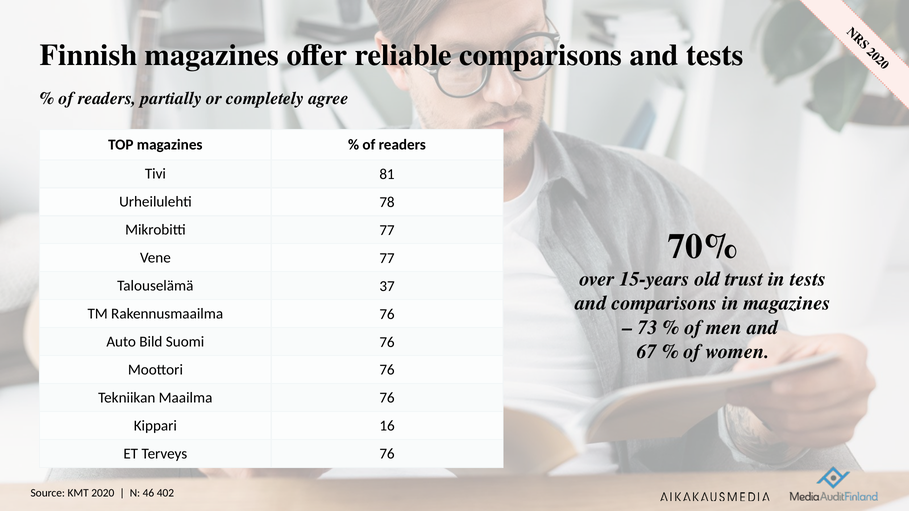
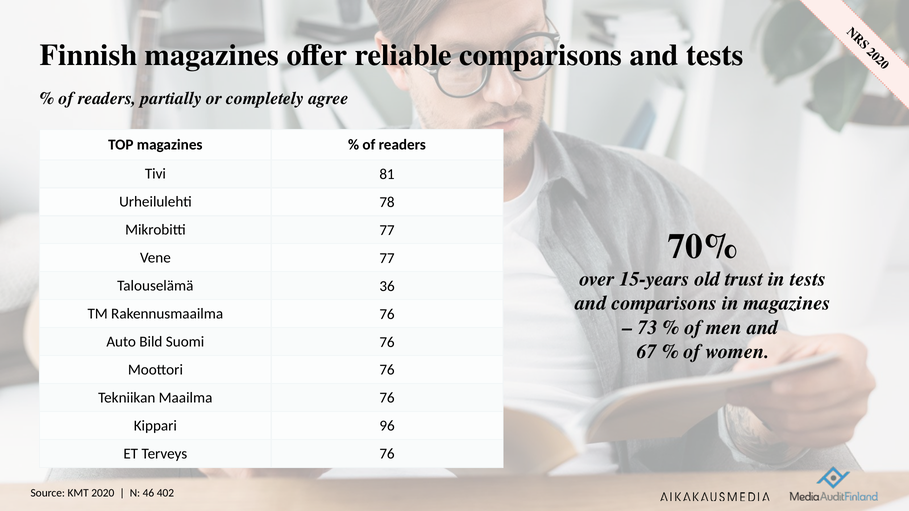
37: 37 -> 36 (387, 286)
16: 16 -> 96 (387, 426)
